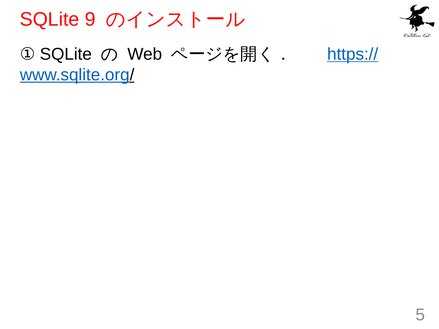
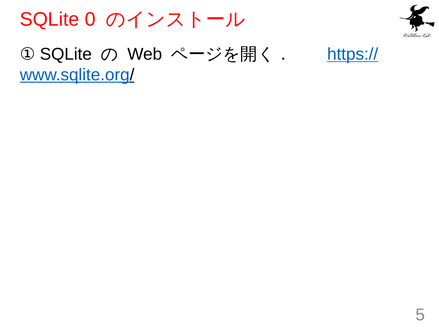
9: 9 -> 0 (90, 20)
